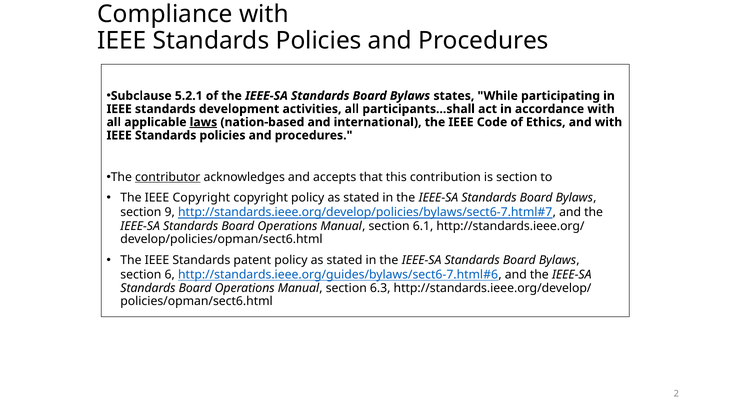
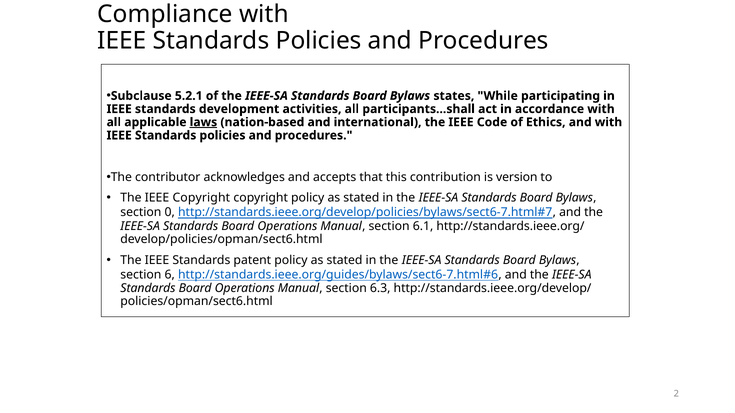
contributor underline: present -> none (168, 177)
is section: section -> version (517, 177)
9: 9 -> 0 (170, 213)
